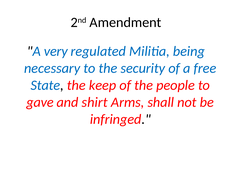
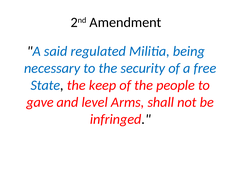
very: very -> said (56, 51)
shirt: shirt -> level (95, 102)
